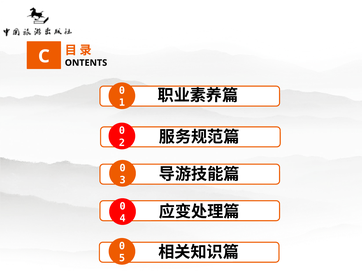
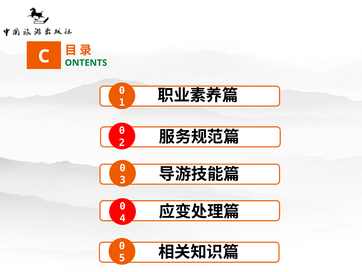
ONTENTS colour: black -> green (86, 63)
